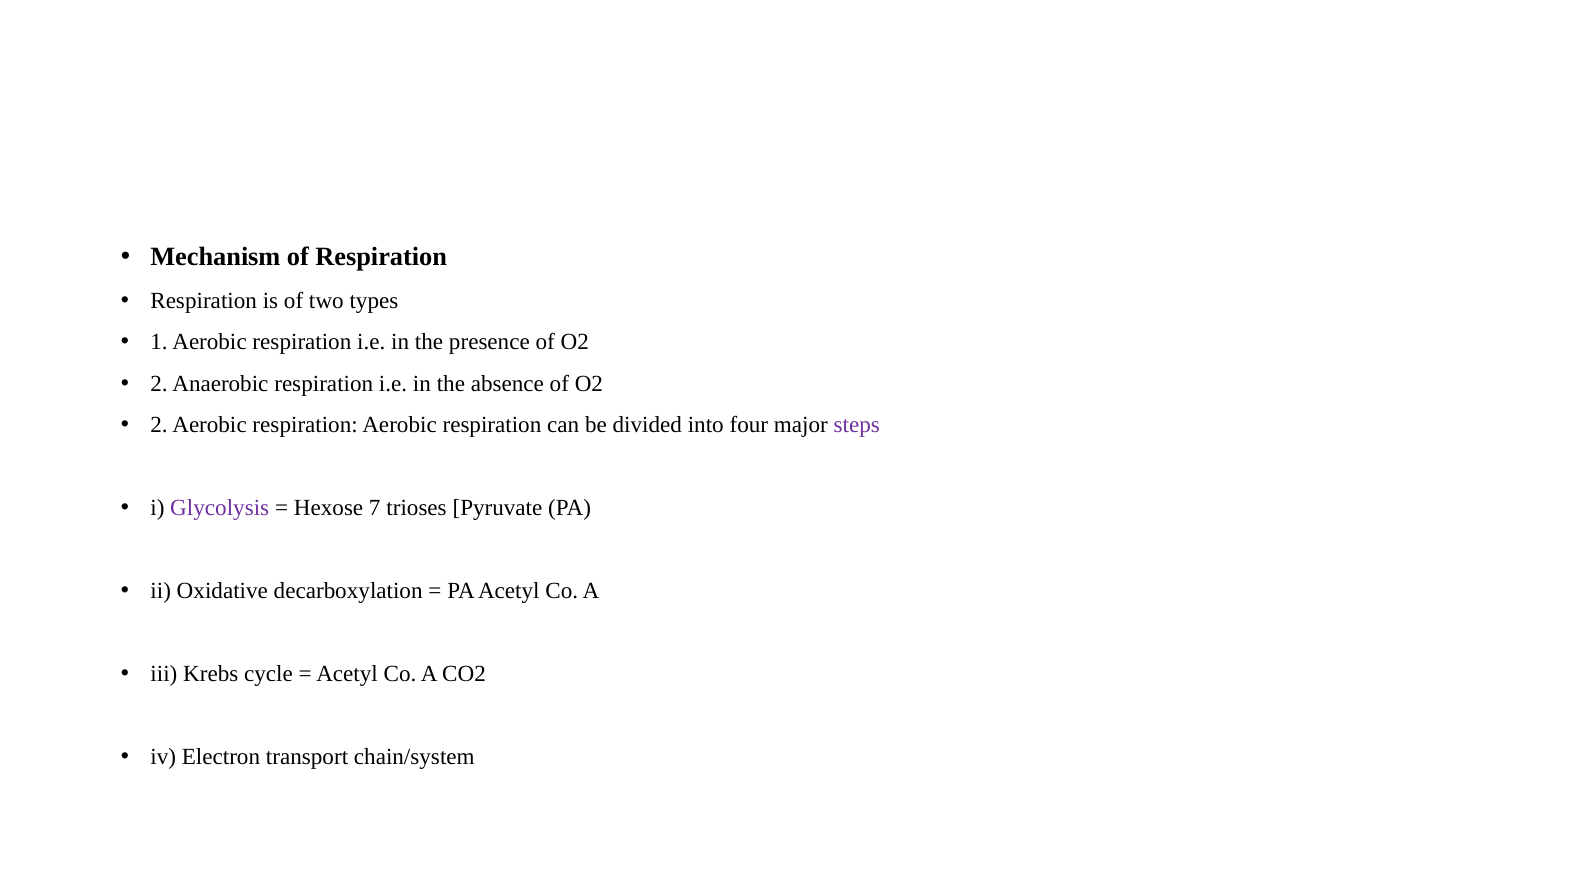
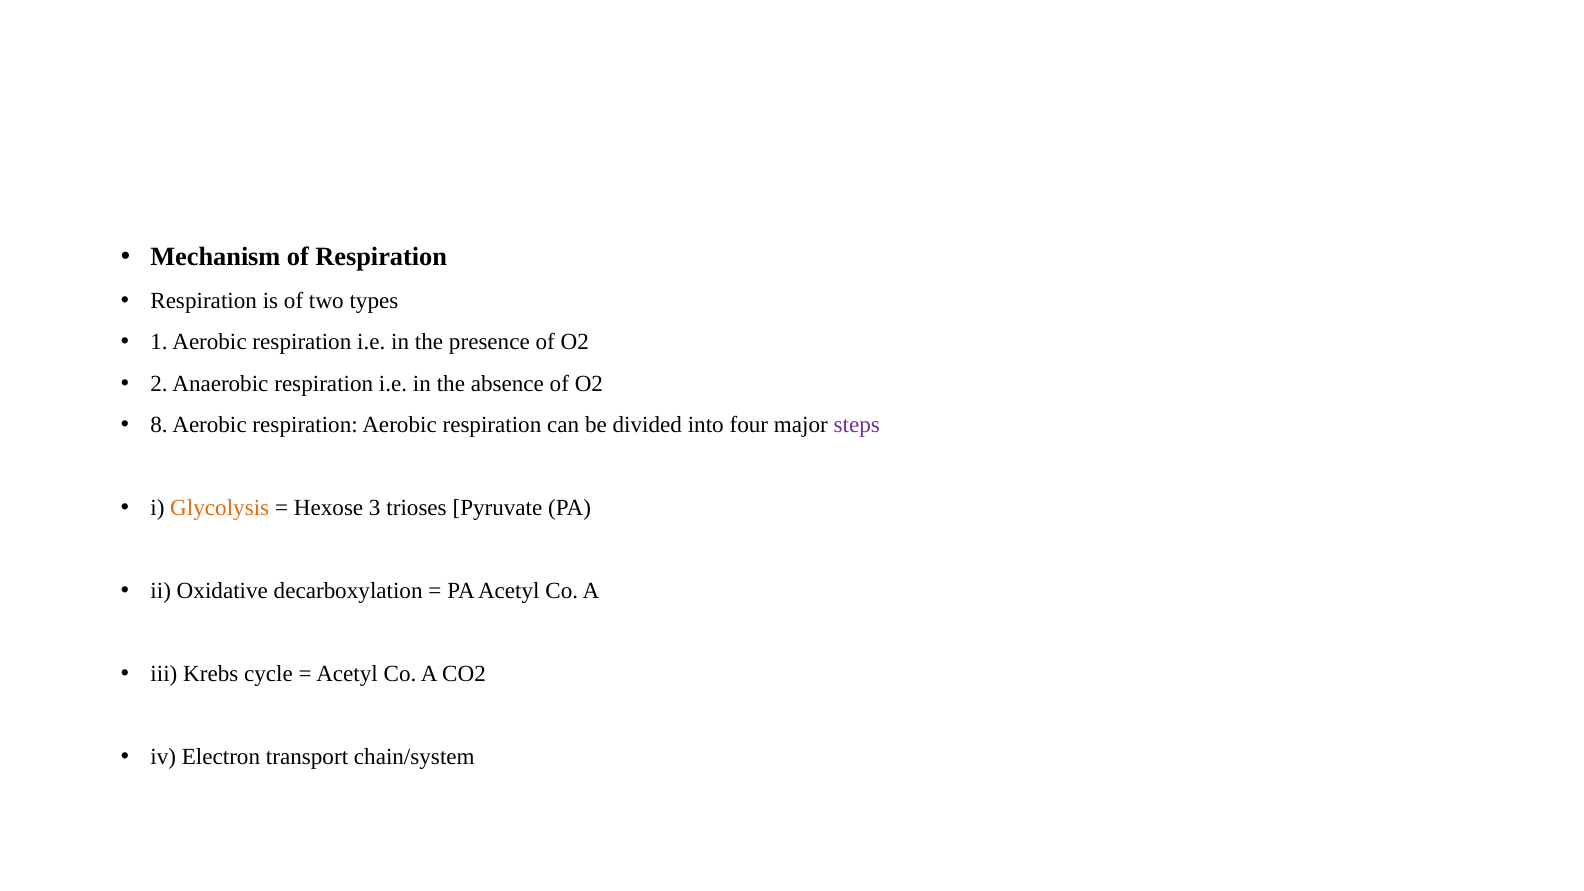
2: 2 -> 8 (159, 425)
Glycolysis colour: purple -> orange (220, 508)
7: 7 -> 3 (375, 508)
